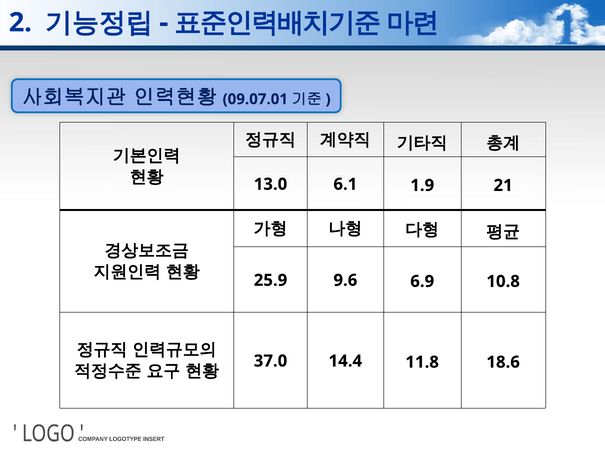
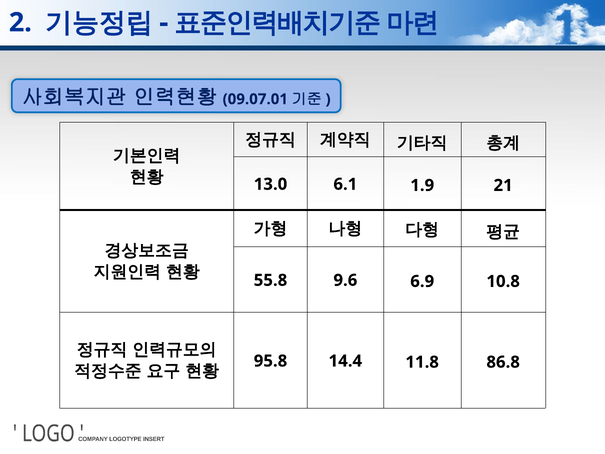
25.9: 25.9 -> 55.8 (271, 280)
37.0: 37.0 -> 95.8 (271, 361)
18.6: 18.6 -> 86.8 (503, 362)
